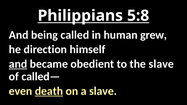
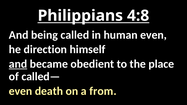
5:8: 5:8 -> 4:8 (138, 16)
human grew: grew -> even (154, 35)
the slave: slave -> place (161, 64)
death underline: present -> none (49, 91)
a slave: slave -> from (103, 91)
